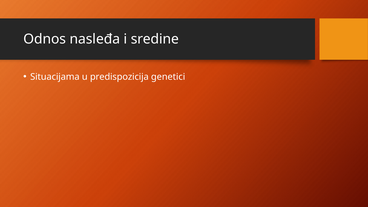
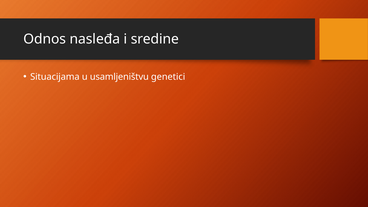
predispozicija: predispozicija -> usamljeništvu (119, 77)
